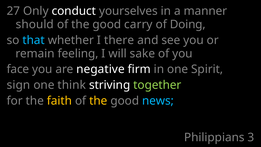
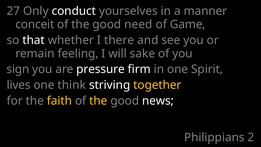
should: should -> conceit (35, 24)
carry: carry -> need (138, 24)
Doing: Doing -> Game (188, 24)
that colour: light blue -> white (34, 40)
face: face -> sign (18, 69)
negative: negative -> pressure (101, 69)
sign: sign -> lives (19, 85)
together colour: light green -> yellow (157, 85)
news colour: light blue -> white (158, 101)
3: 3 -> 2 (251, 137)
